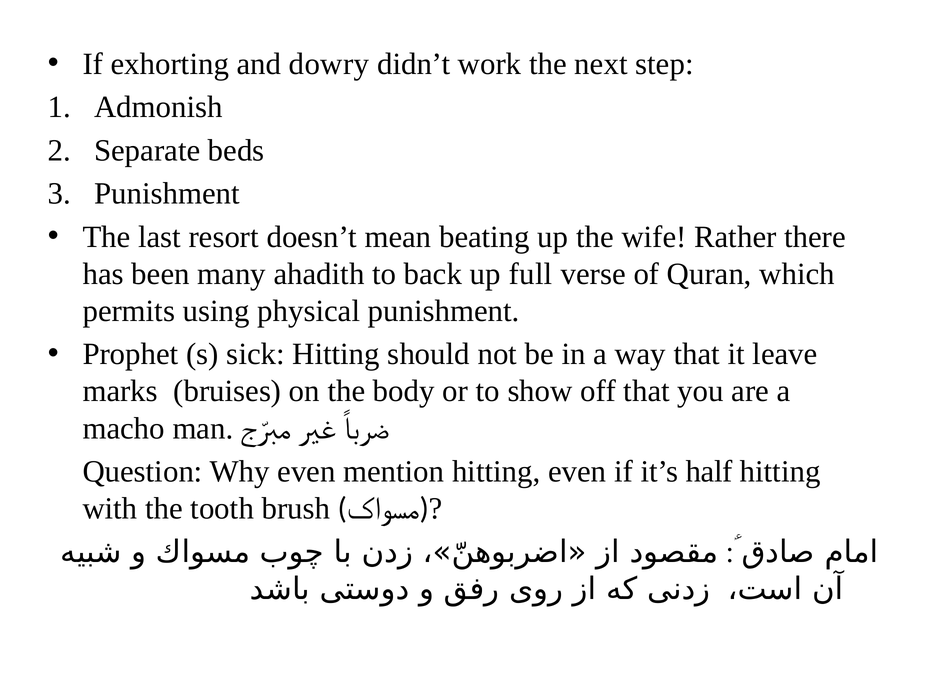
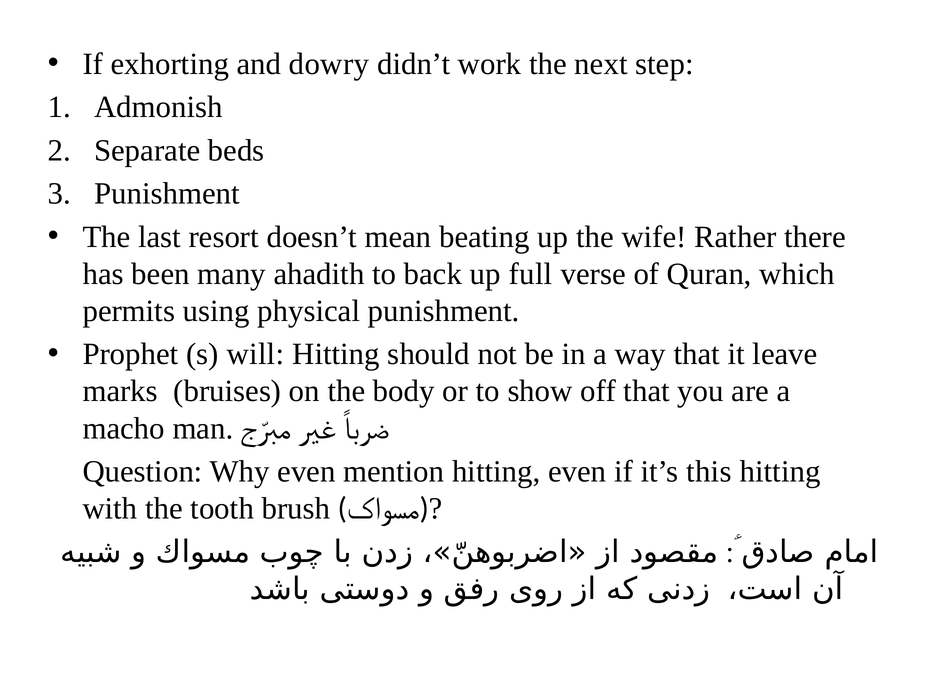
sick: sick -> will (255, 354)
half: half -> this (709, 471)
